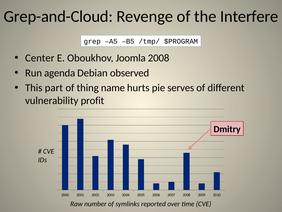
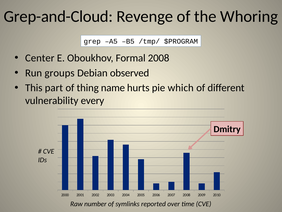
Interfere: Interfere -> Whoring (249, 16)
Joomla: Joomla -> Formal (131, 58)
agenda: agenda -> groups (60, 73)
serves: serves -> which (181, 88)
profit: profit -> every (92, 100)
